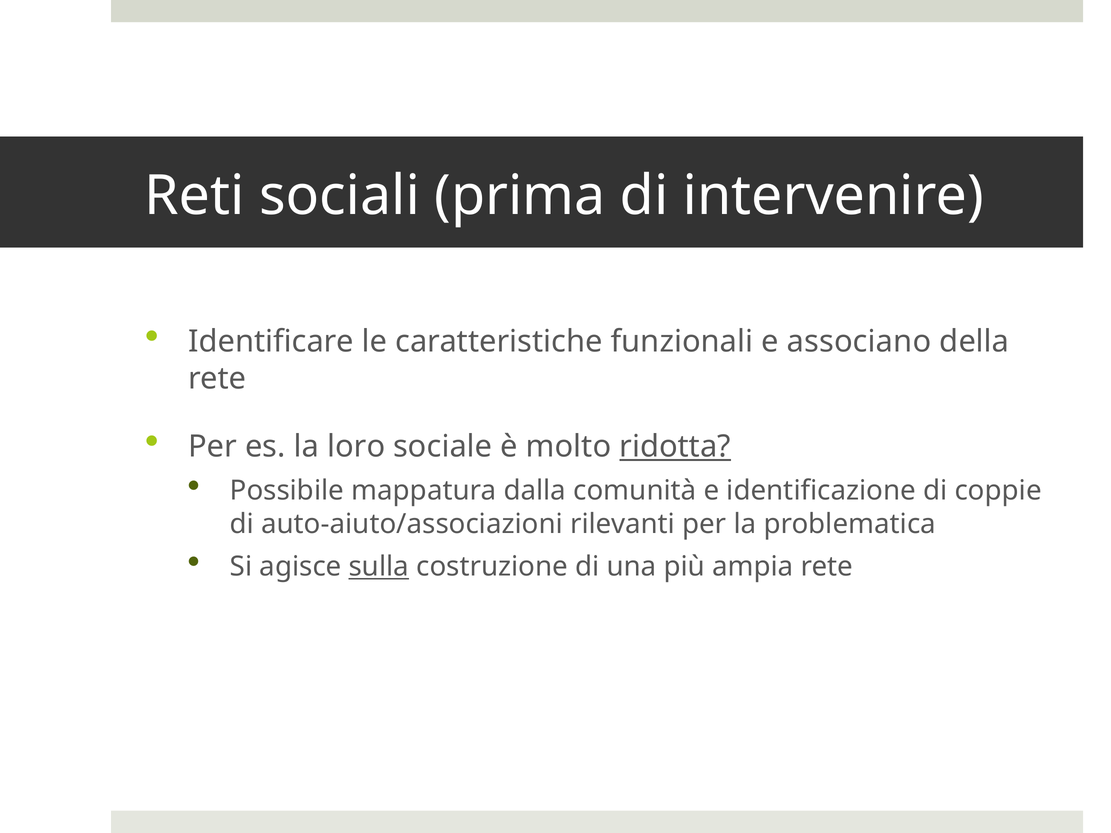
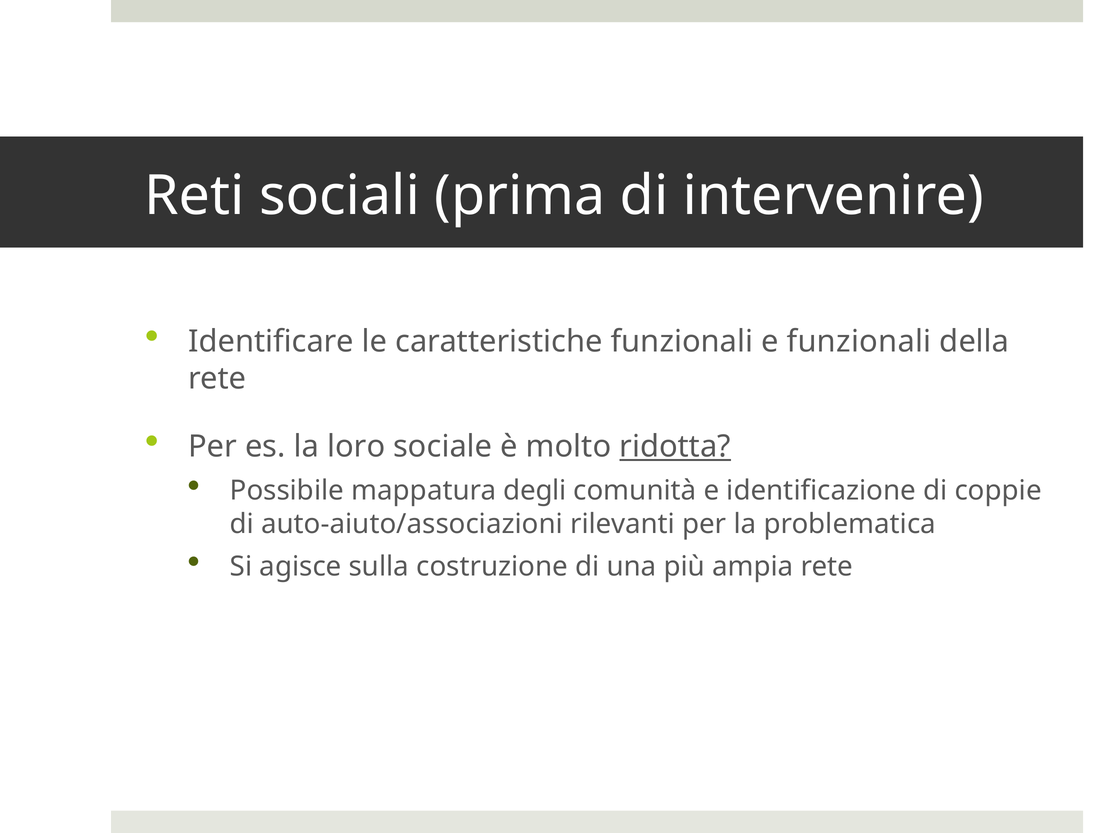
e associano: associano -> funzionali (859, 342)
dalla: dalla -> degli (535, 491)
sulla underline: present -> none (379, 567)
